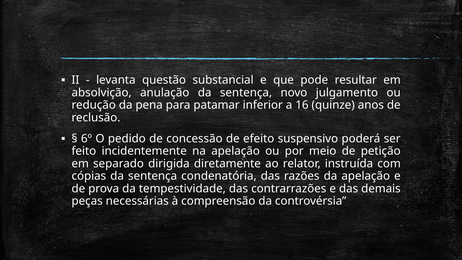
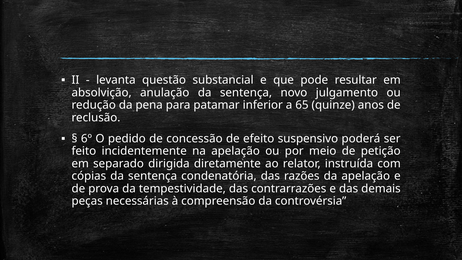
16: 16 -> 65 (302, 105)
